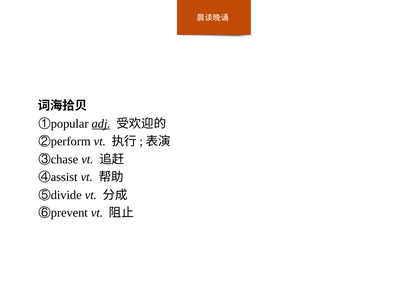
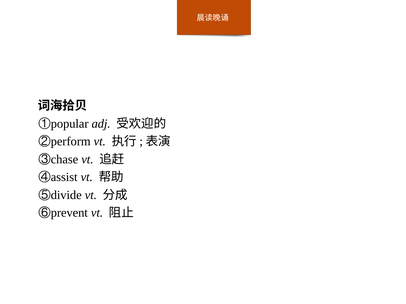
adj underline: present -> none (101, 124)
